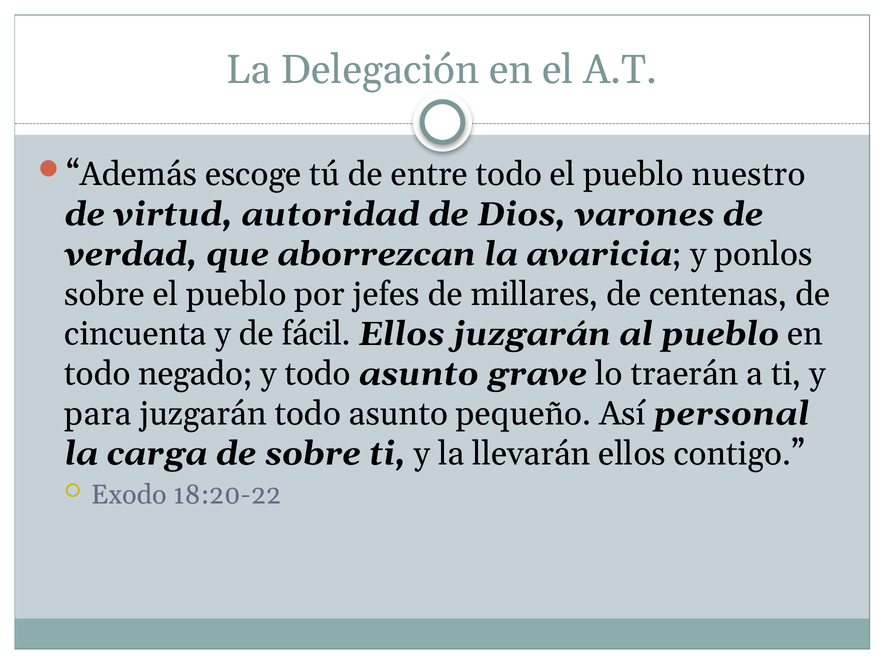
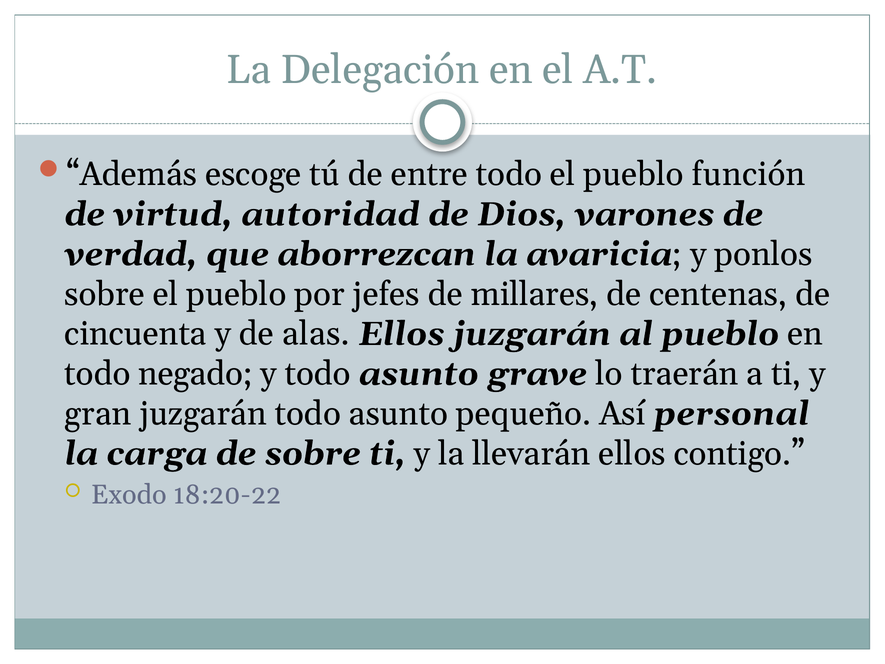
nuestro: nuestro -> función (749, 174)
fácil: fácil -> alas (316, 334)
para: para -> gran (98, 414)
